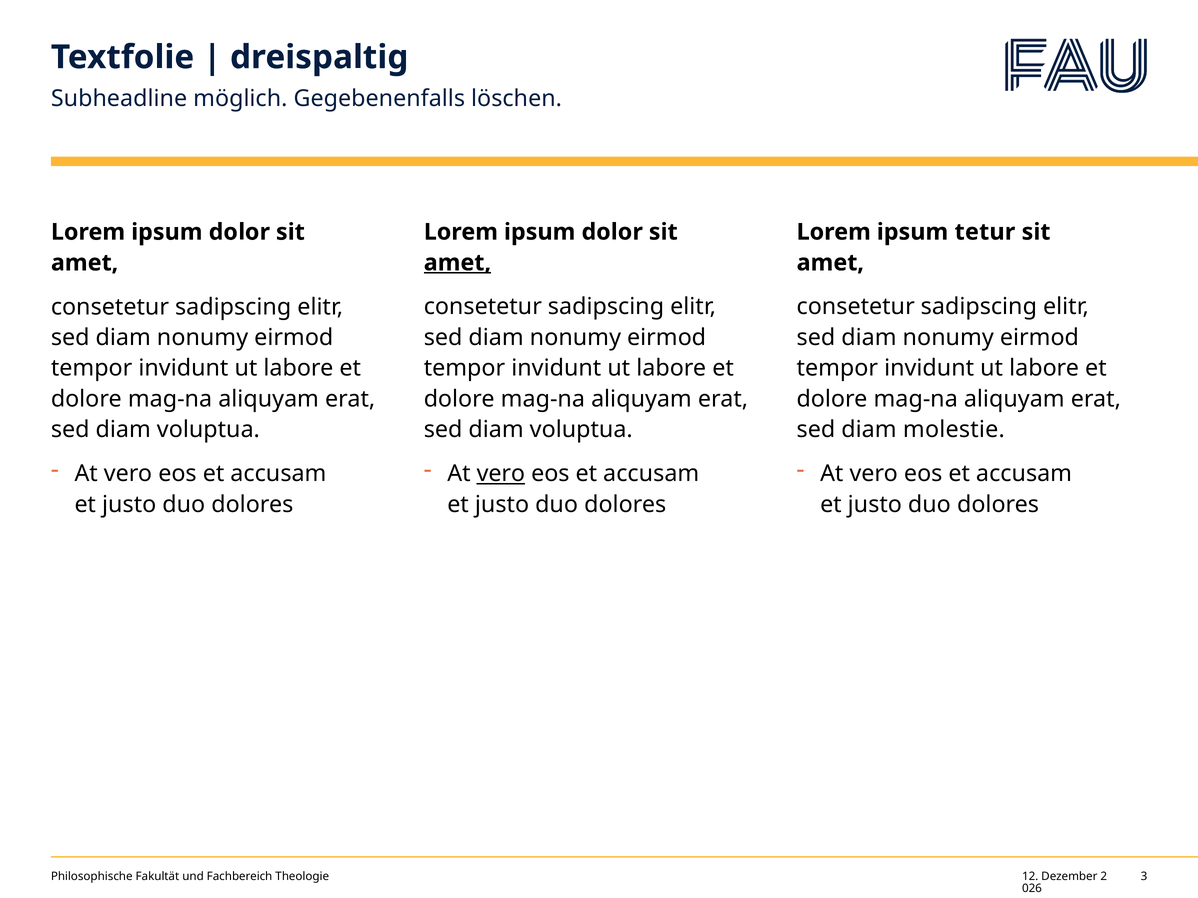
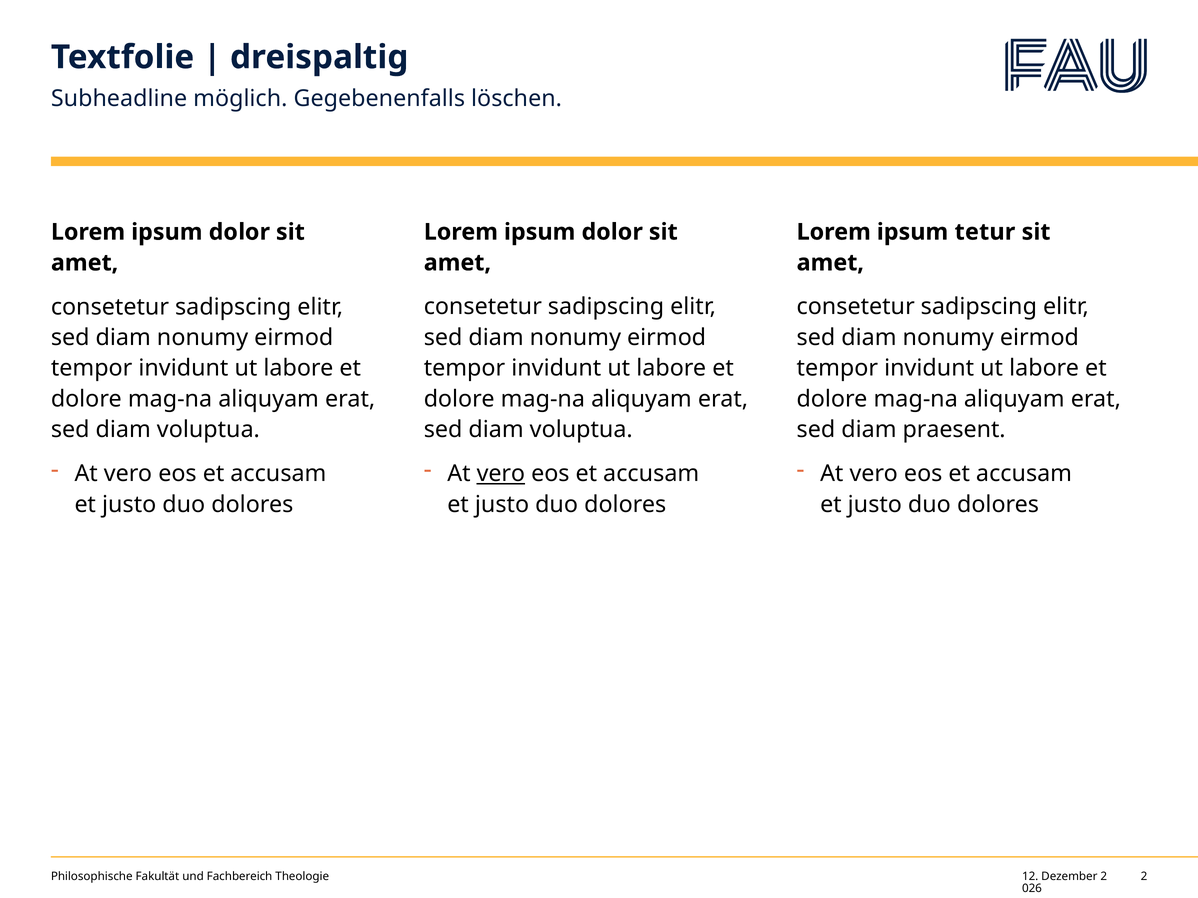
amet underline: present -> none (457, 263)
molestie: molestie -> praesent (954, 430)
Theologie 3: 3 -> 2 (1144, 877)
